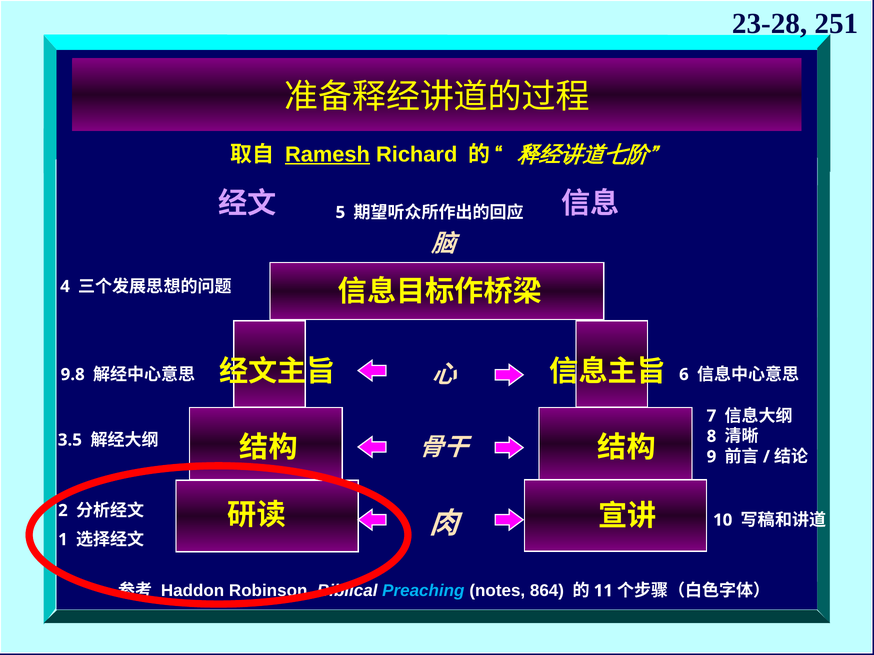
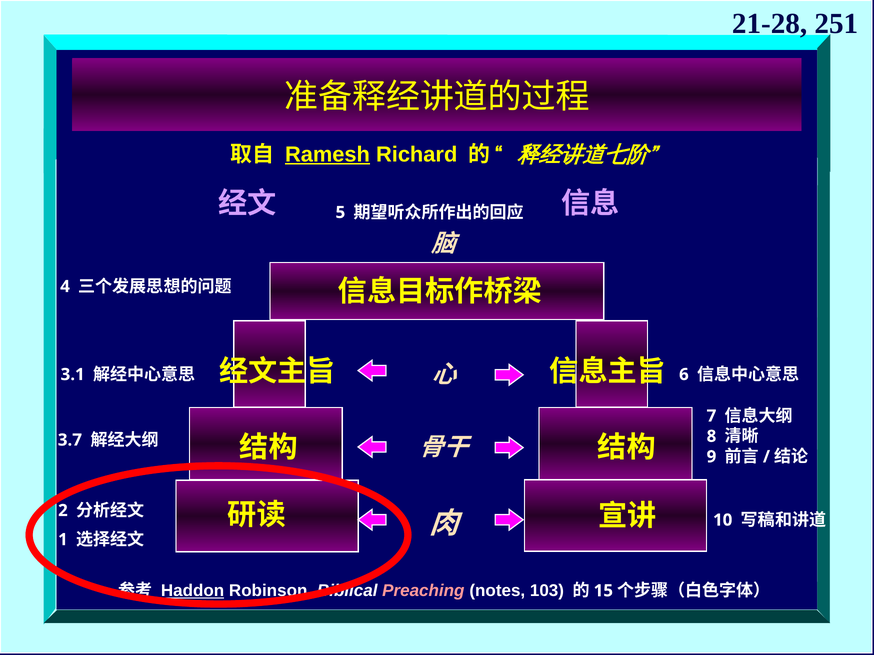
23-28: 23-28 -> 21-28 (770, 24)
9.8: 9.8 -> 3.1 (73, 375)
3.5: 3.5 -> 3.7 (70, 440)
Haddon underline: none -> present (193, 591)
Preaching colour: light blue -> pink (423, 591)
864: 864 -> 103 (547, 591)
11: 11 -> 15 (603, 591)
